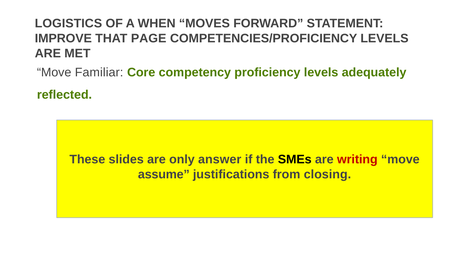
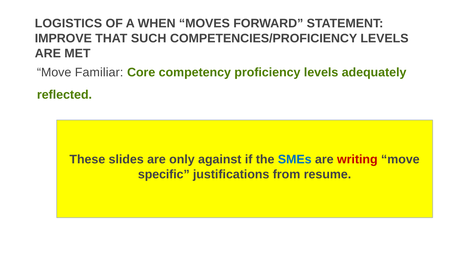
PAGE: PAGE -> SUCH (149, 38)
answer: answer -> against (220, 160)
SMEs colour: black -> blue (295, 160)
assume: assume -> specific (164, 175)
closing: closing -> resume (327, 175)
